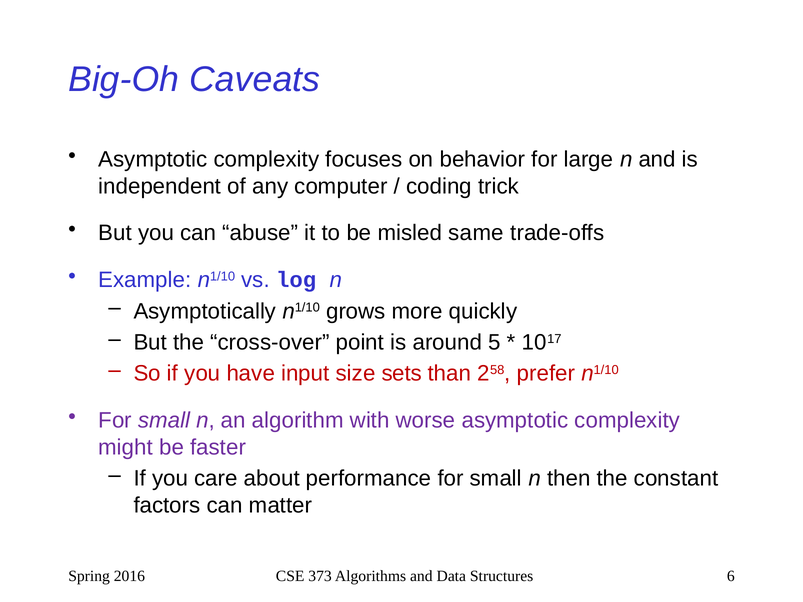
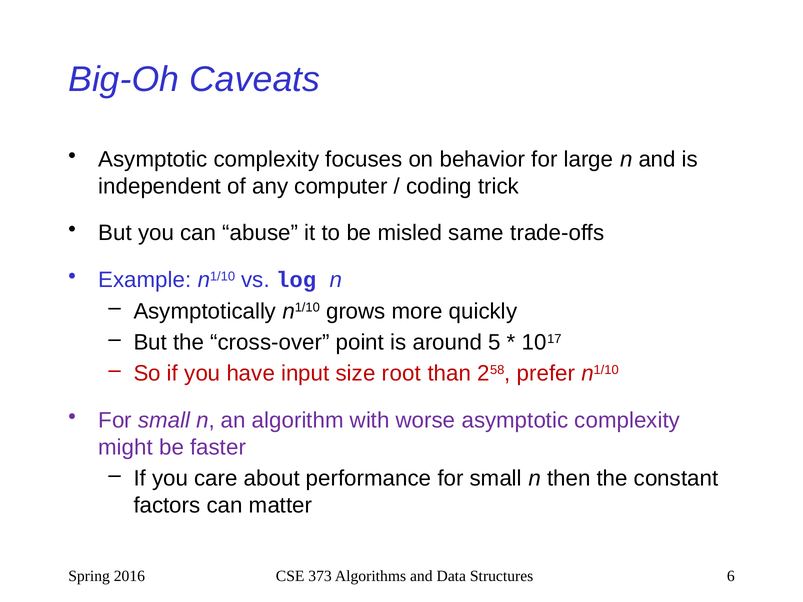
sets: sets -> root (401, 374)
